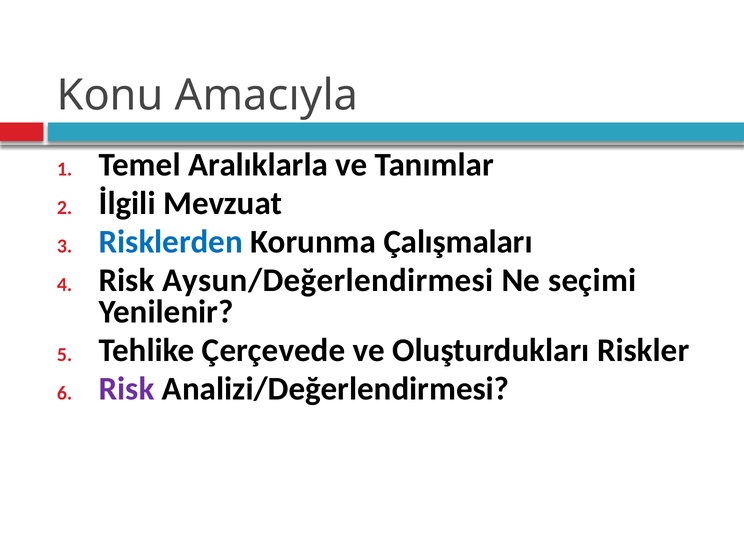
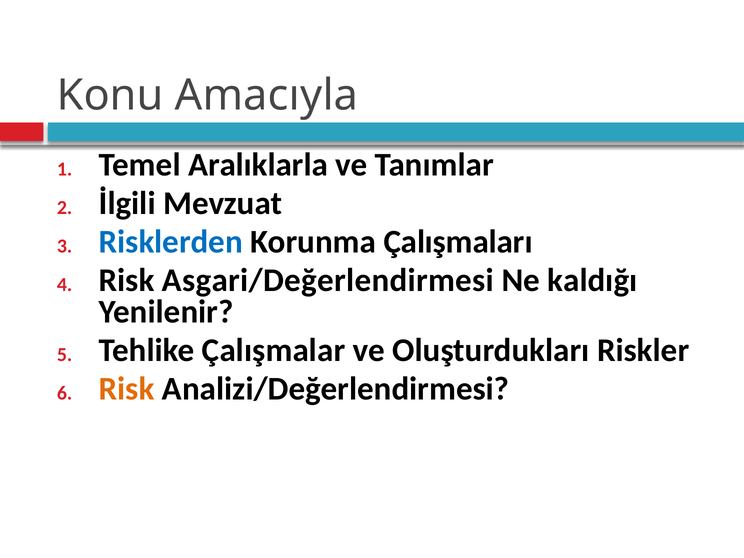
Aysun/Değerlendirmesi: Aysun/Değerlendirmesi -> Asgari/Değerlendirmesi (328, 280)
seçimi: seçimi -> kaldığı (592, 280)
Çerçevede: Çerçevede -> Çalışmalar (274, 350)
Risk colour: purple -> orange (127, 389)
